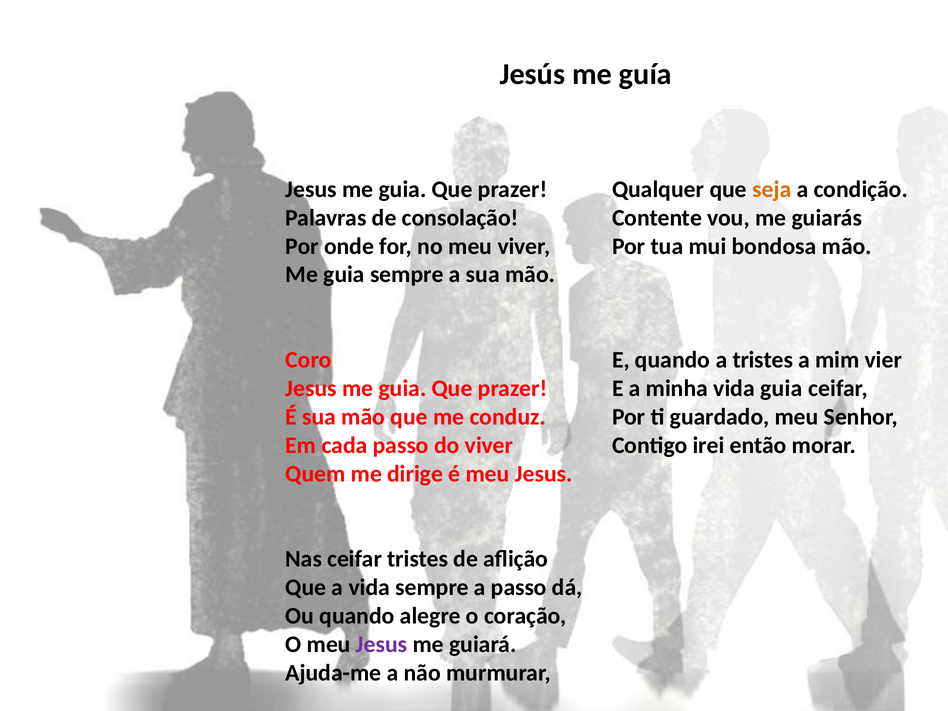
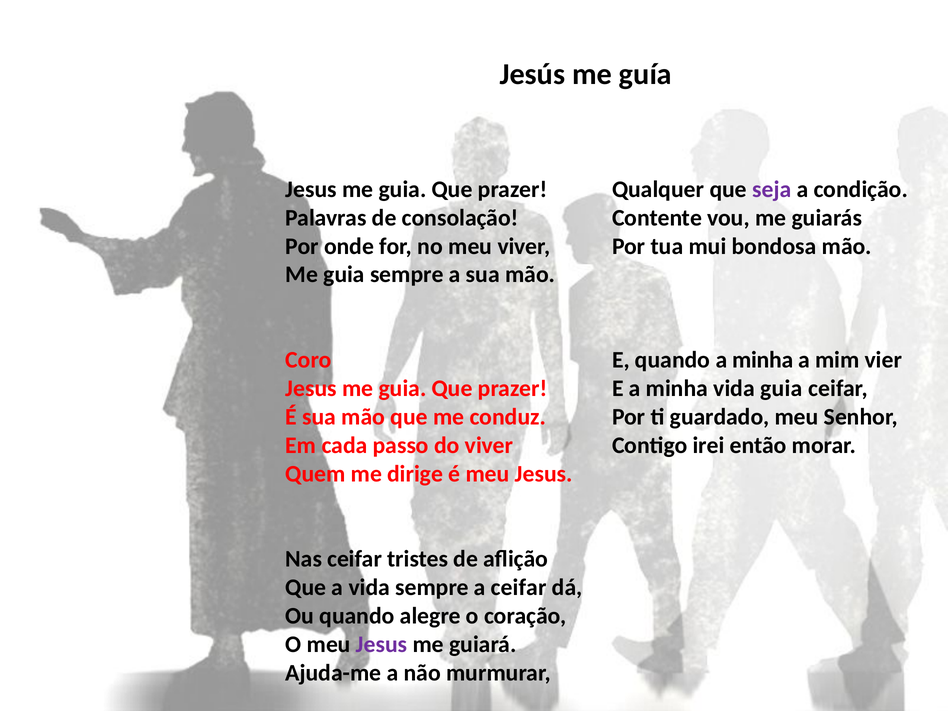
seja colour: orange -> purple (772, 189)
quando a tristes: tristes -> minha (763, 360)
a passo: passo -> ceifar (519, 588)
